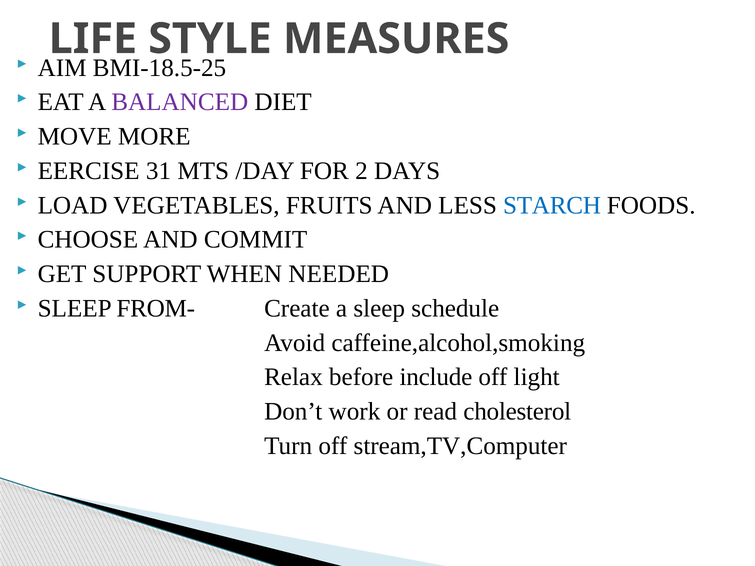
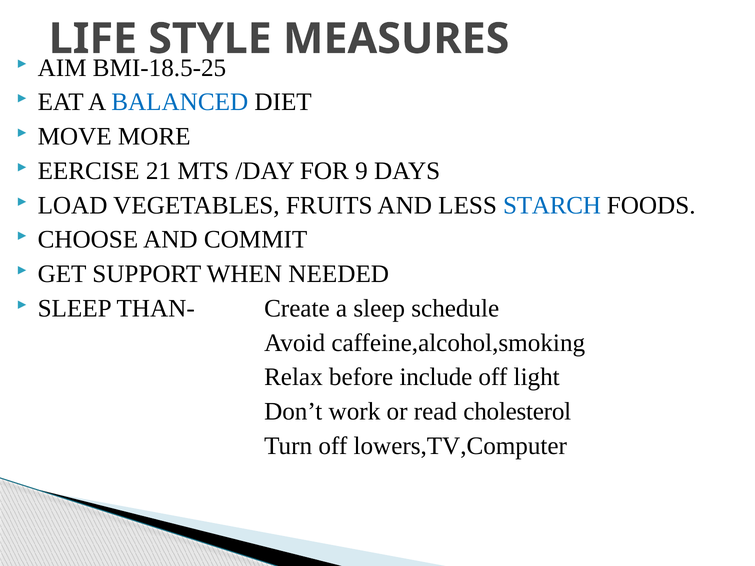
BALANCED colour: purple -> blue (180, 102)
31: 31 -> 21 (159, 171)
2: 2 -> 9 (361, 171)
FROM-: FROM- -> THAN- (156, 308)
stream,TV,Computer: stream,TV,Computer -> lowers,TV,Computer (460, 446)
